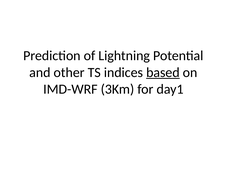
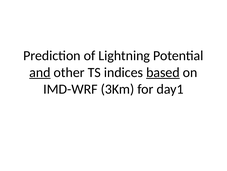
and underline: none -> present (40, 72)
